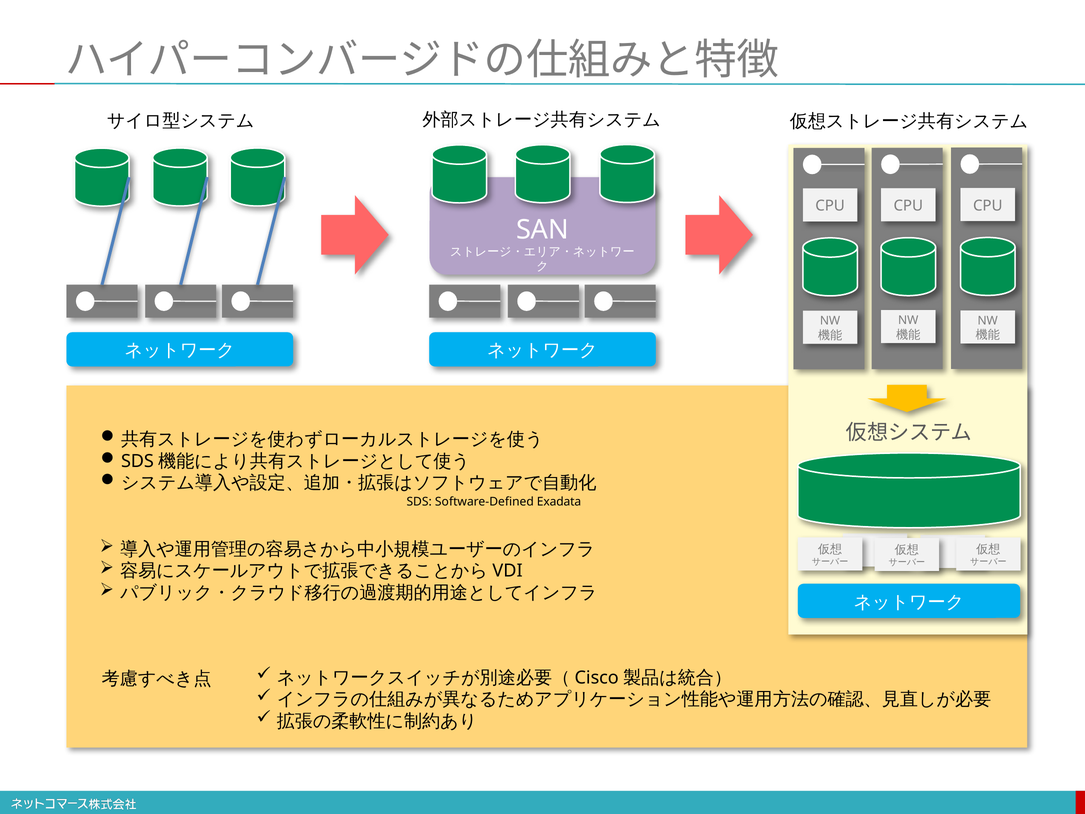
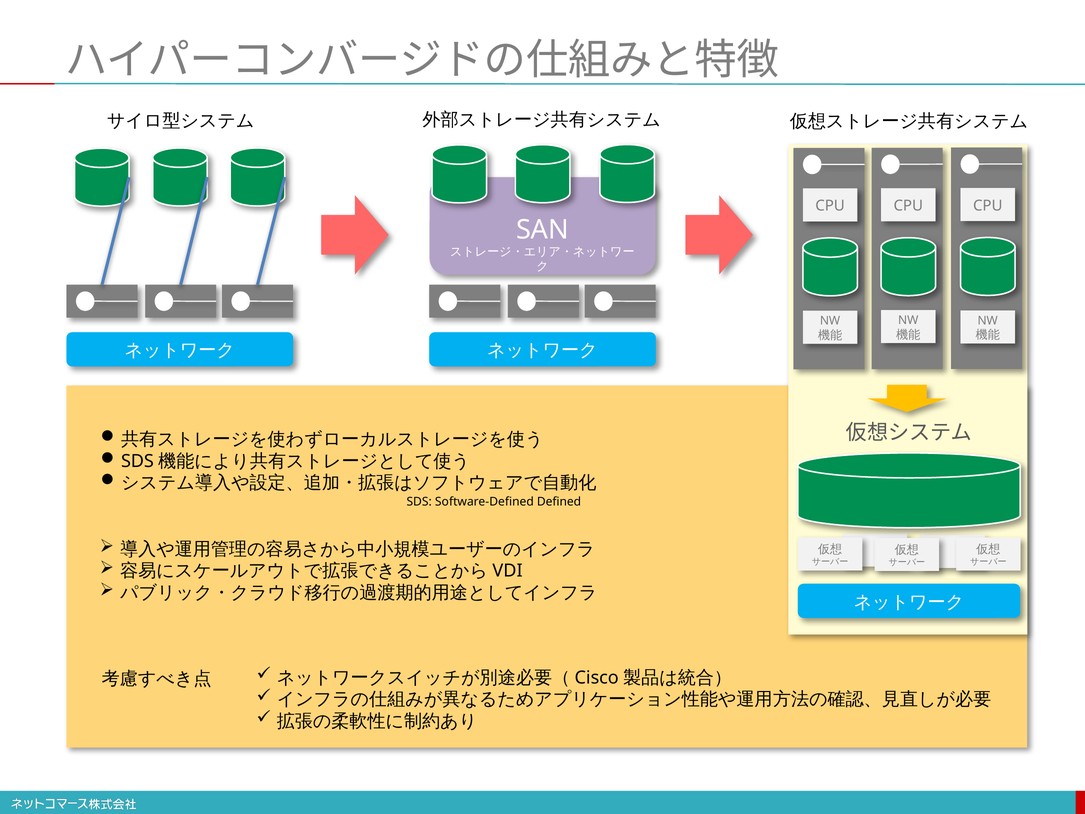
Exadata: Exadata -> Defined (559, 502)
